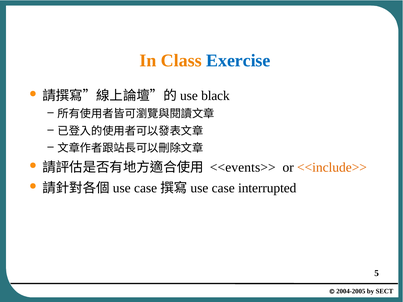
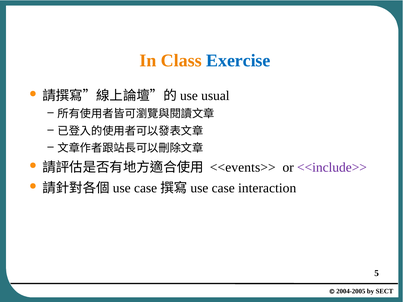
black: black -> usual (215, 96)
<<include>> colour: orange -> purple (332, 168)
interrupted: interrupted -> interaction (267, 188)
